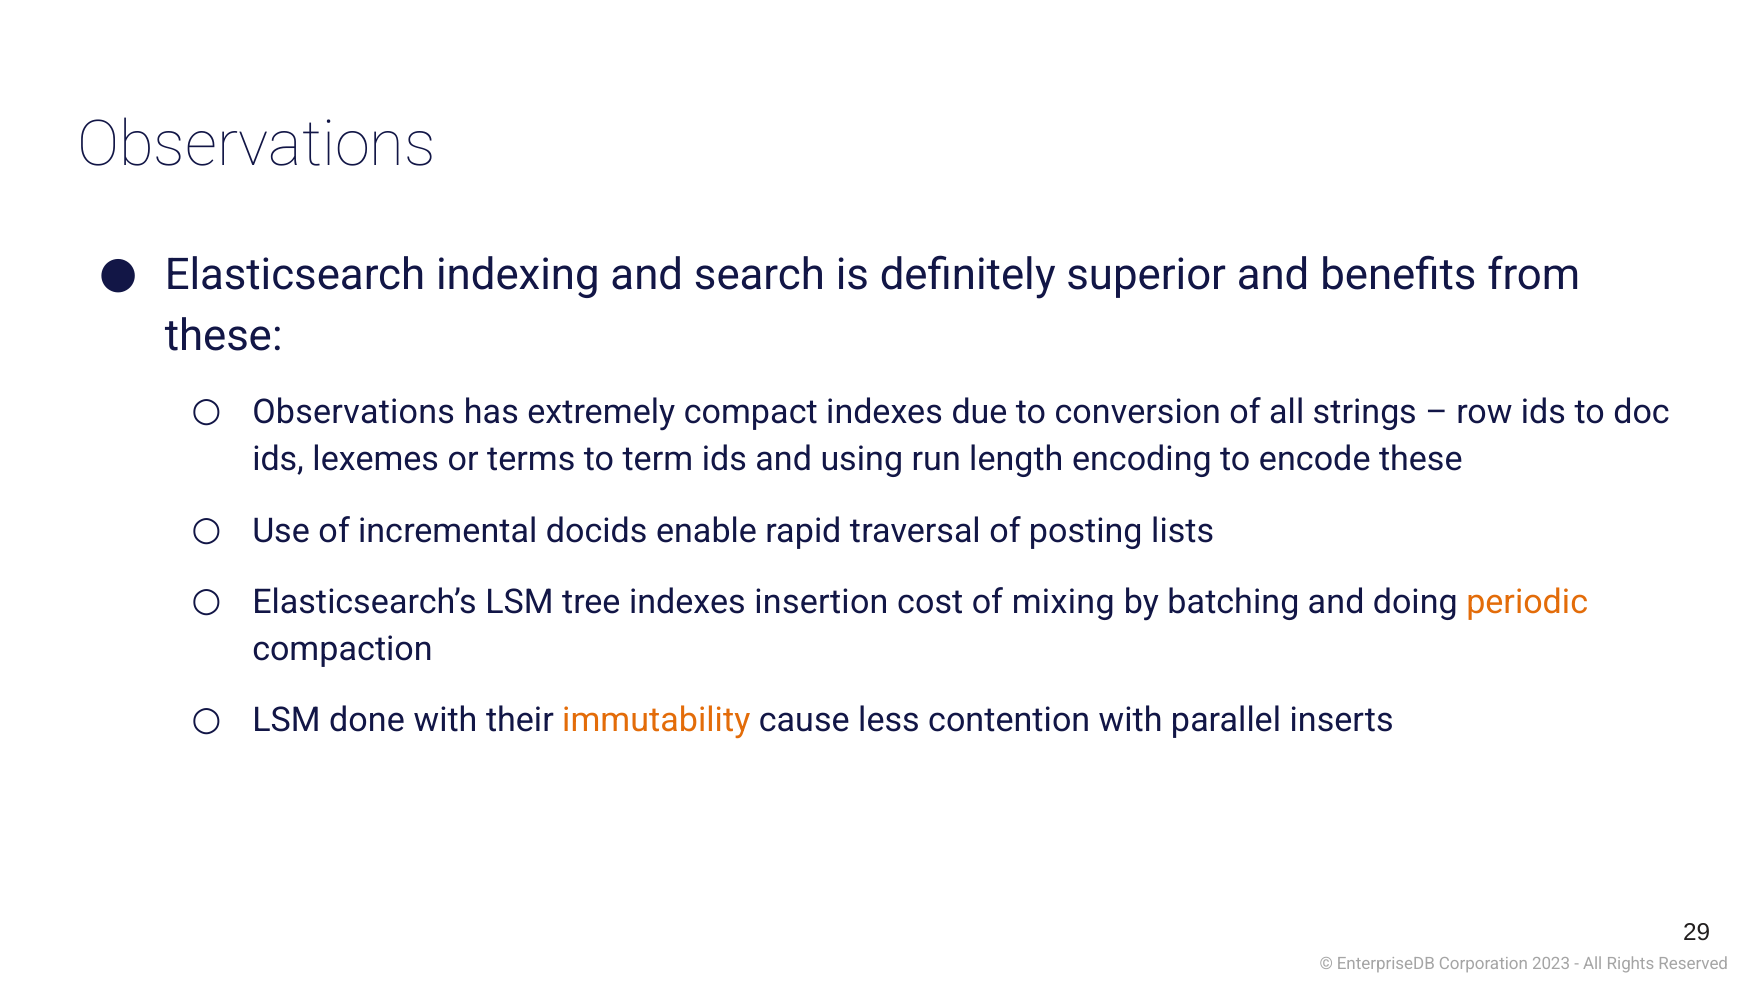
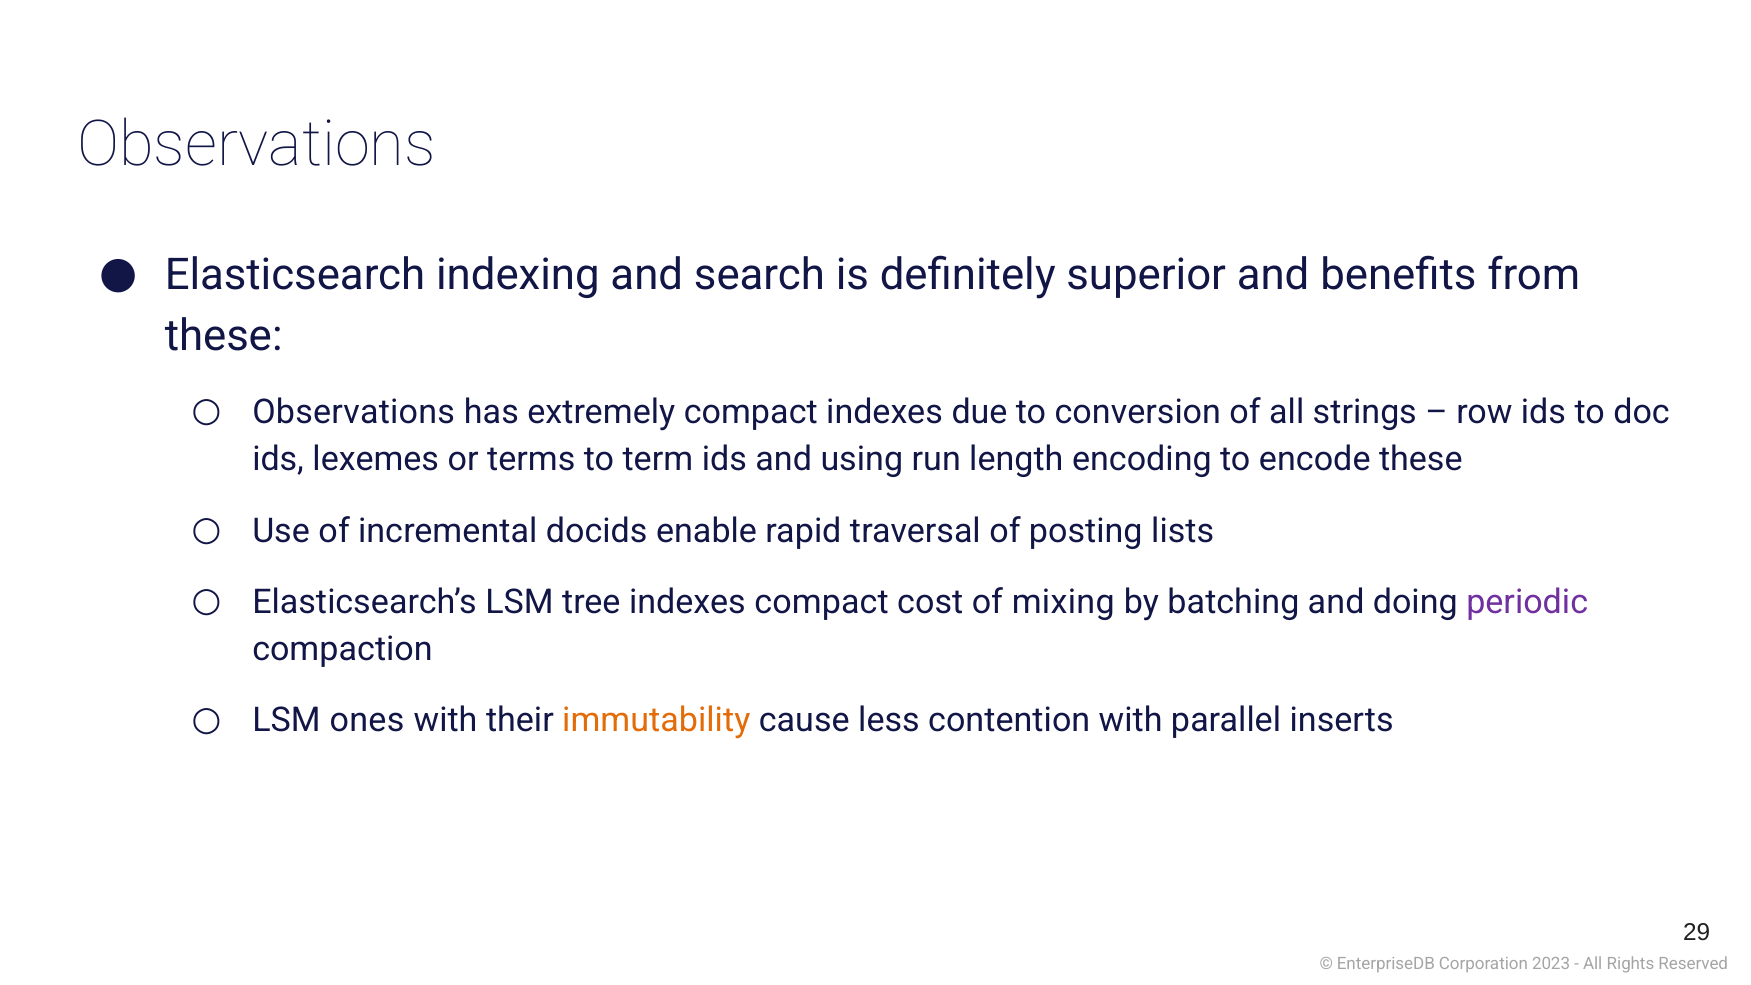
indexes insertion: insertion -> compact (822, 602)
periodic colour: orange -> purple (1527, 602)
done: done -> ones (367, 721)
